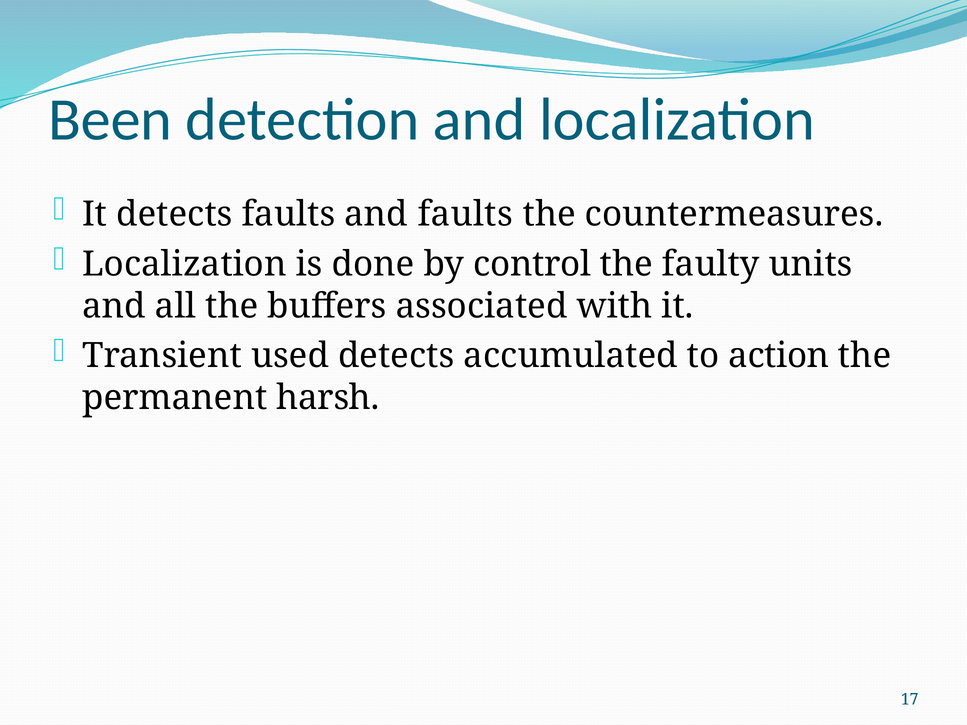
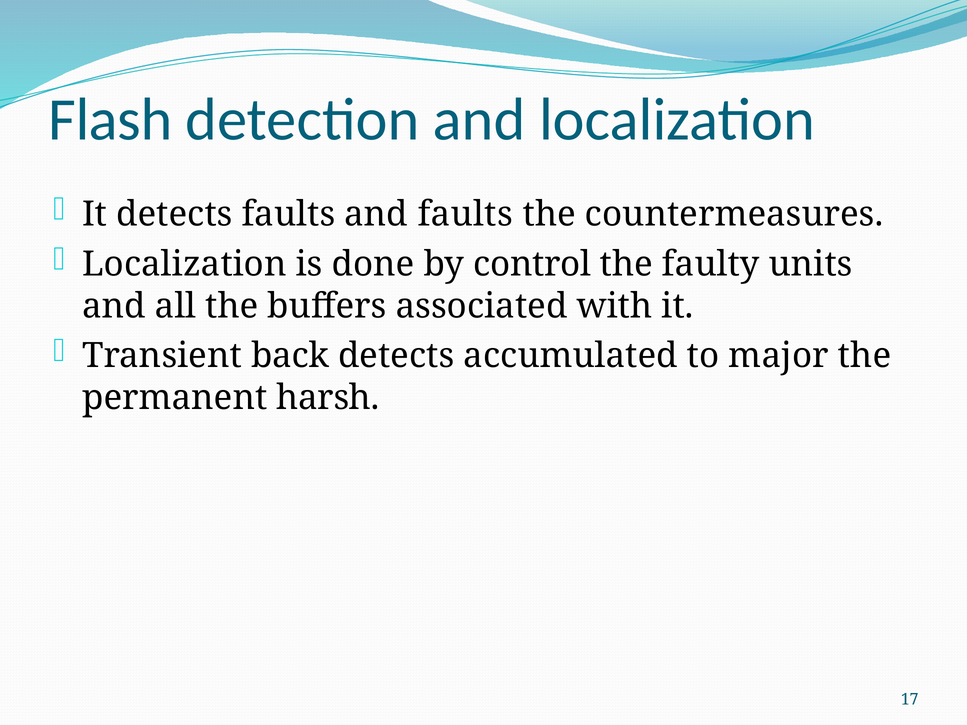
Been: Been -> Flash (110, 120)
used: used -> back (290, 356)
action: action -> major (779, 356)
